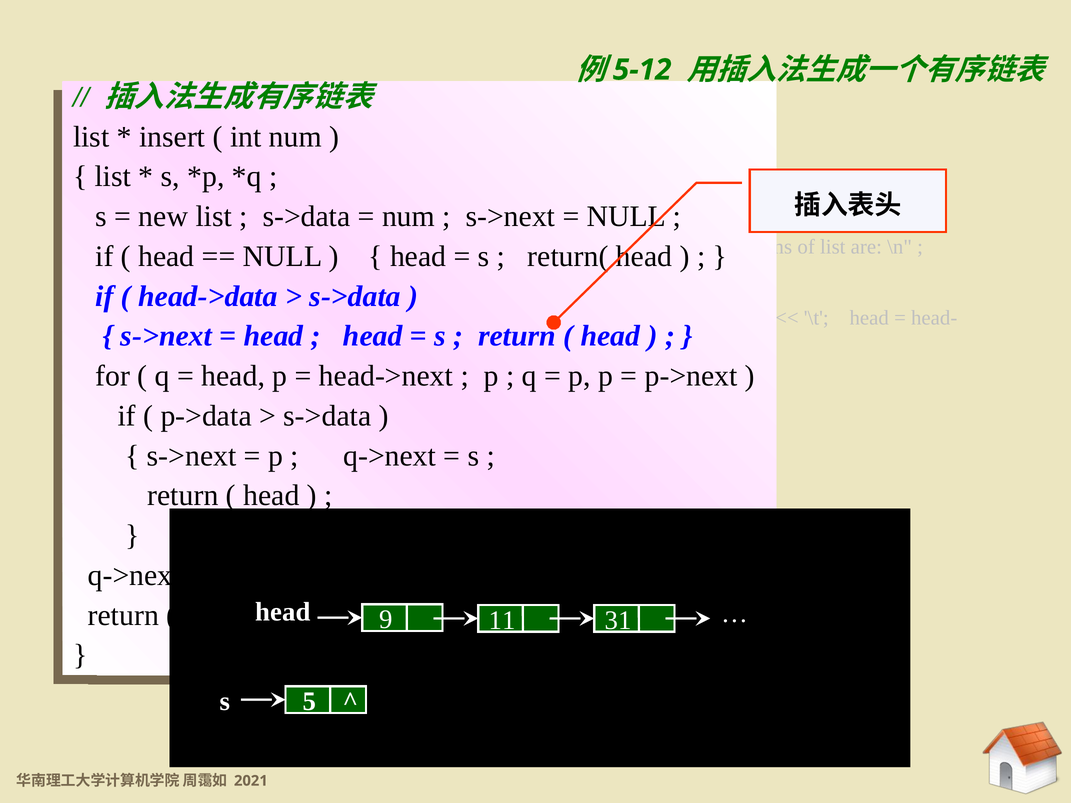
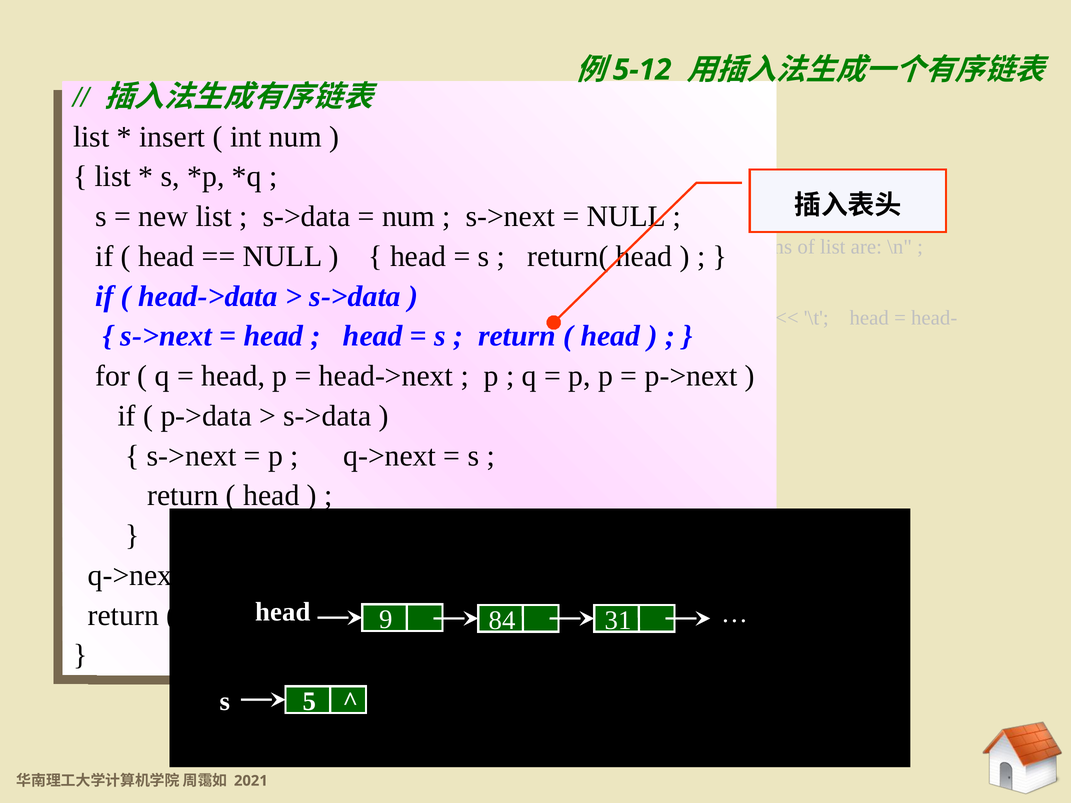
11: 11 -> 84 (502, 620)
